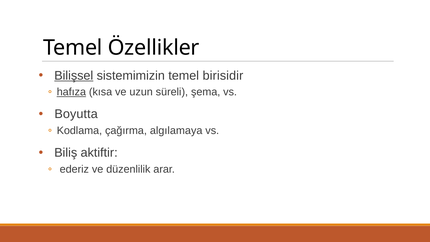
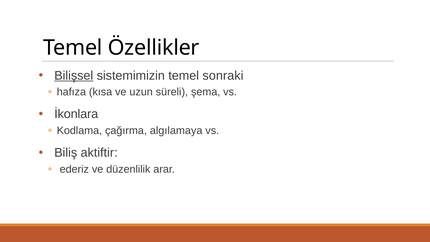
birisidir: birisidir -> sonraki (223, 75)
hafıza underline: present -> none (71, 92)
Boyutta: Boyutta -> İkonlara (76, 114)
